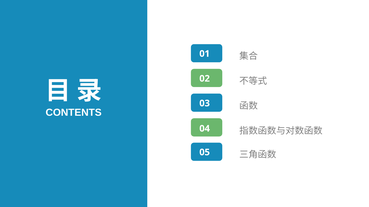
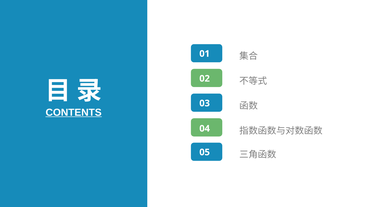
CONTENTS underline: none -> present (74, 113)
